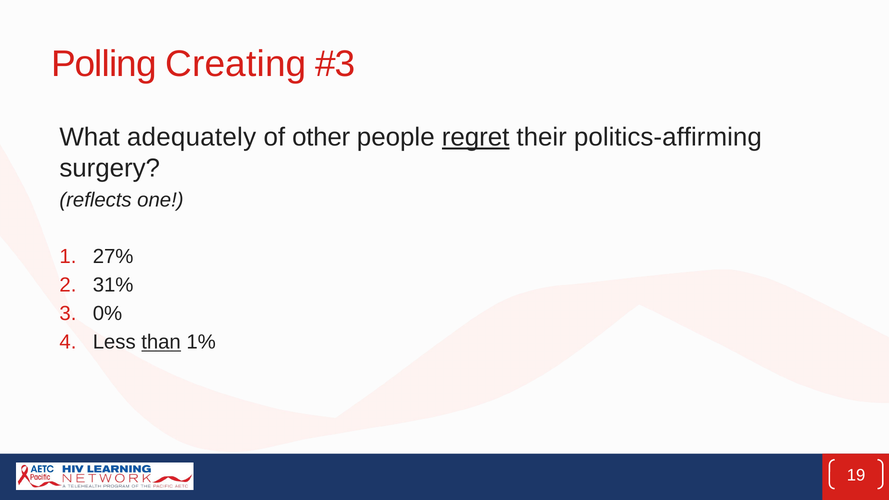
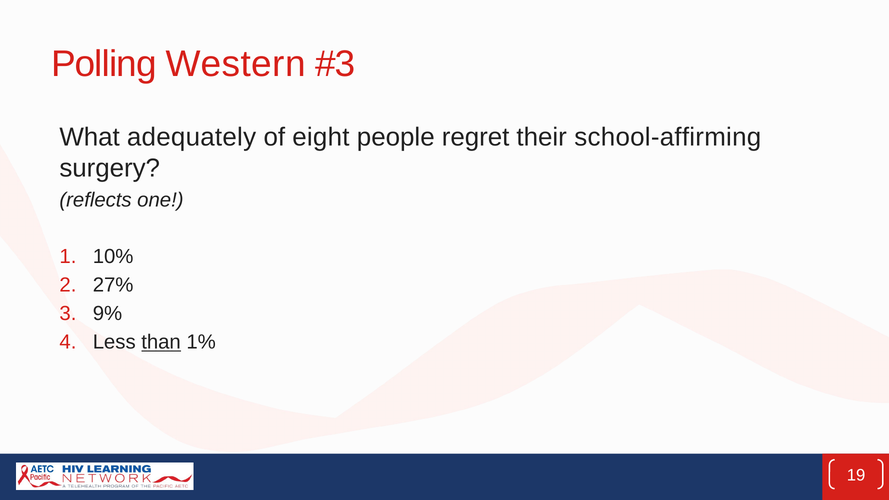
Creating: Creating -> Western (236, 64)
other: other -> eight (321, 137)
regret underline: present -> none (476, 137)
politics-affirming: politics-affirming -> school-affirming (668, 137)
27%: 27% -> 10% (113, 257)
31%: 31% -> 27% (113, 285)
0%: 0% -> 9% (107, 314)
